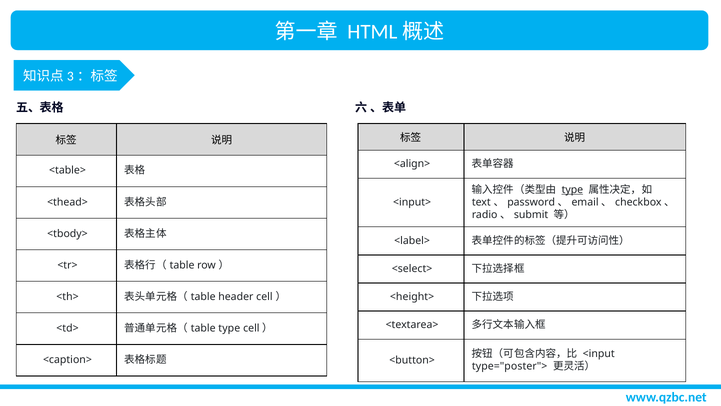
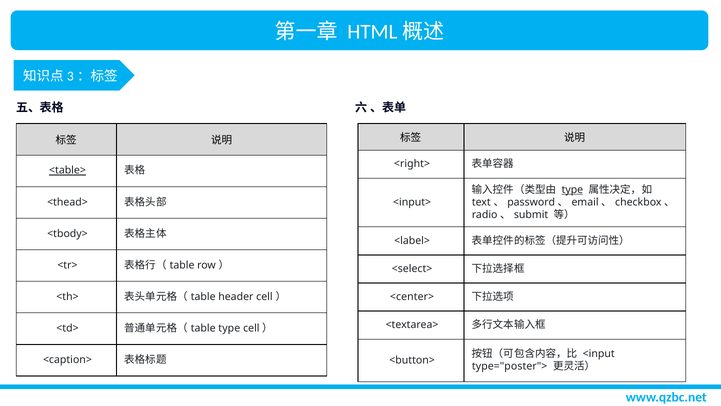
<align>: <align> -> <right> (412, 164)
<table> underline: none -> present (67, 170)
<height>: <height> -> <center> (412, 296)
